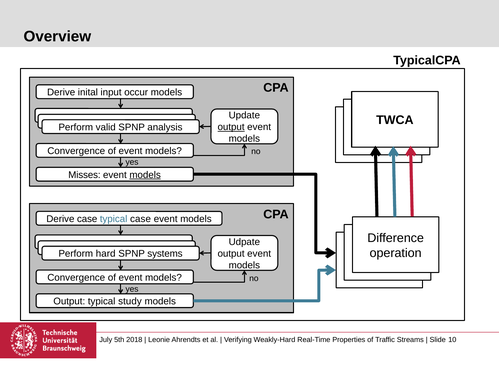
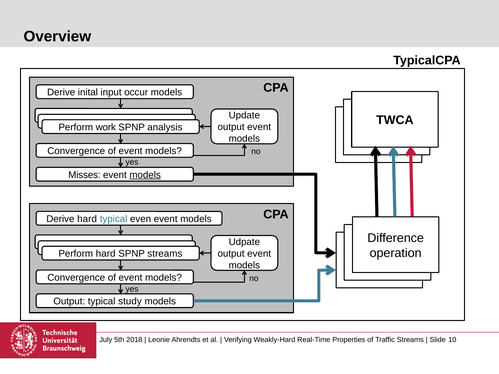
output underline: present -> none (231, 127)
valid: valid -> work (106, 127)
Derive case: case -> hard (87, 219)
typical case: case -> even (141, 219)
SPNP systems: systems -> streams (165, 254)
